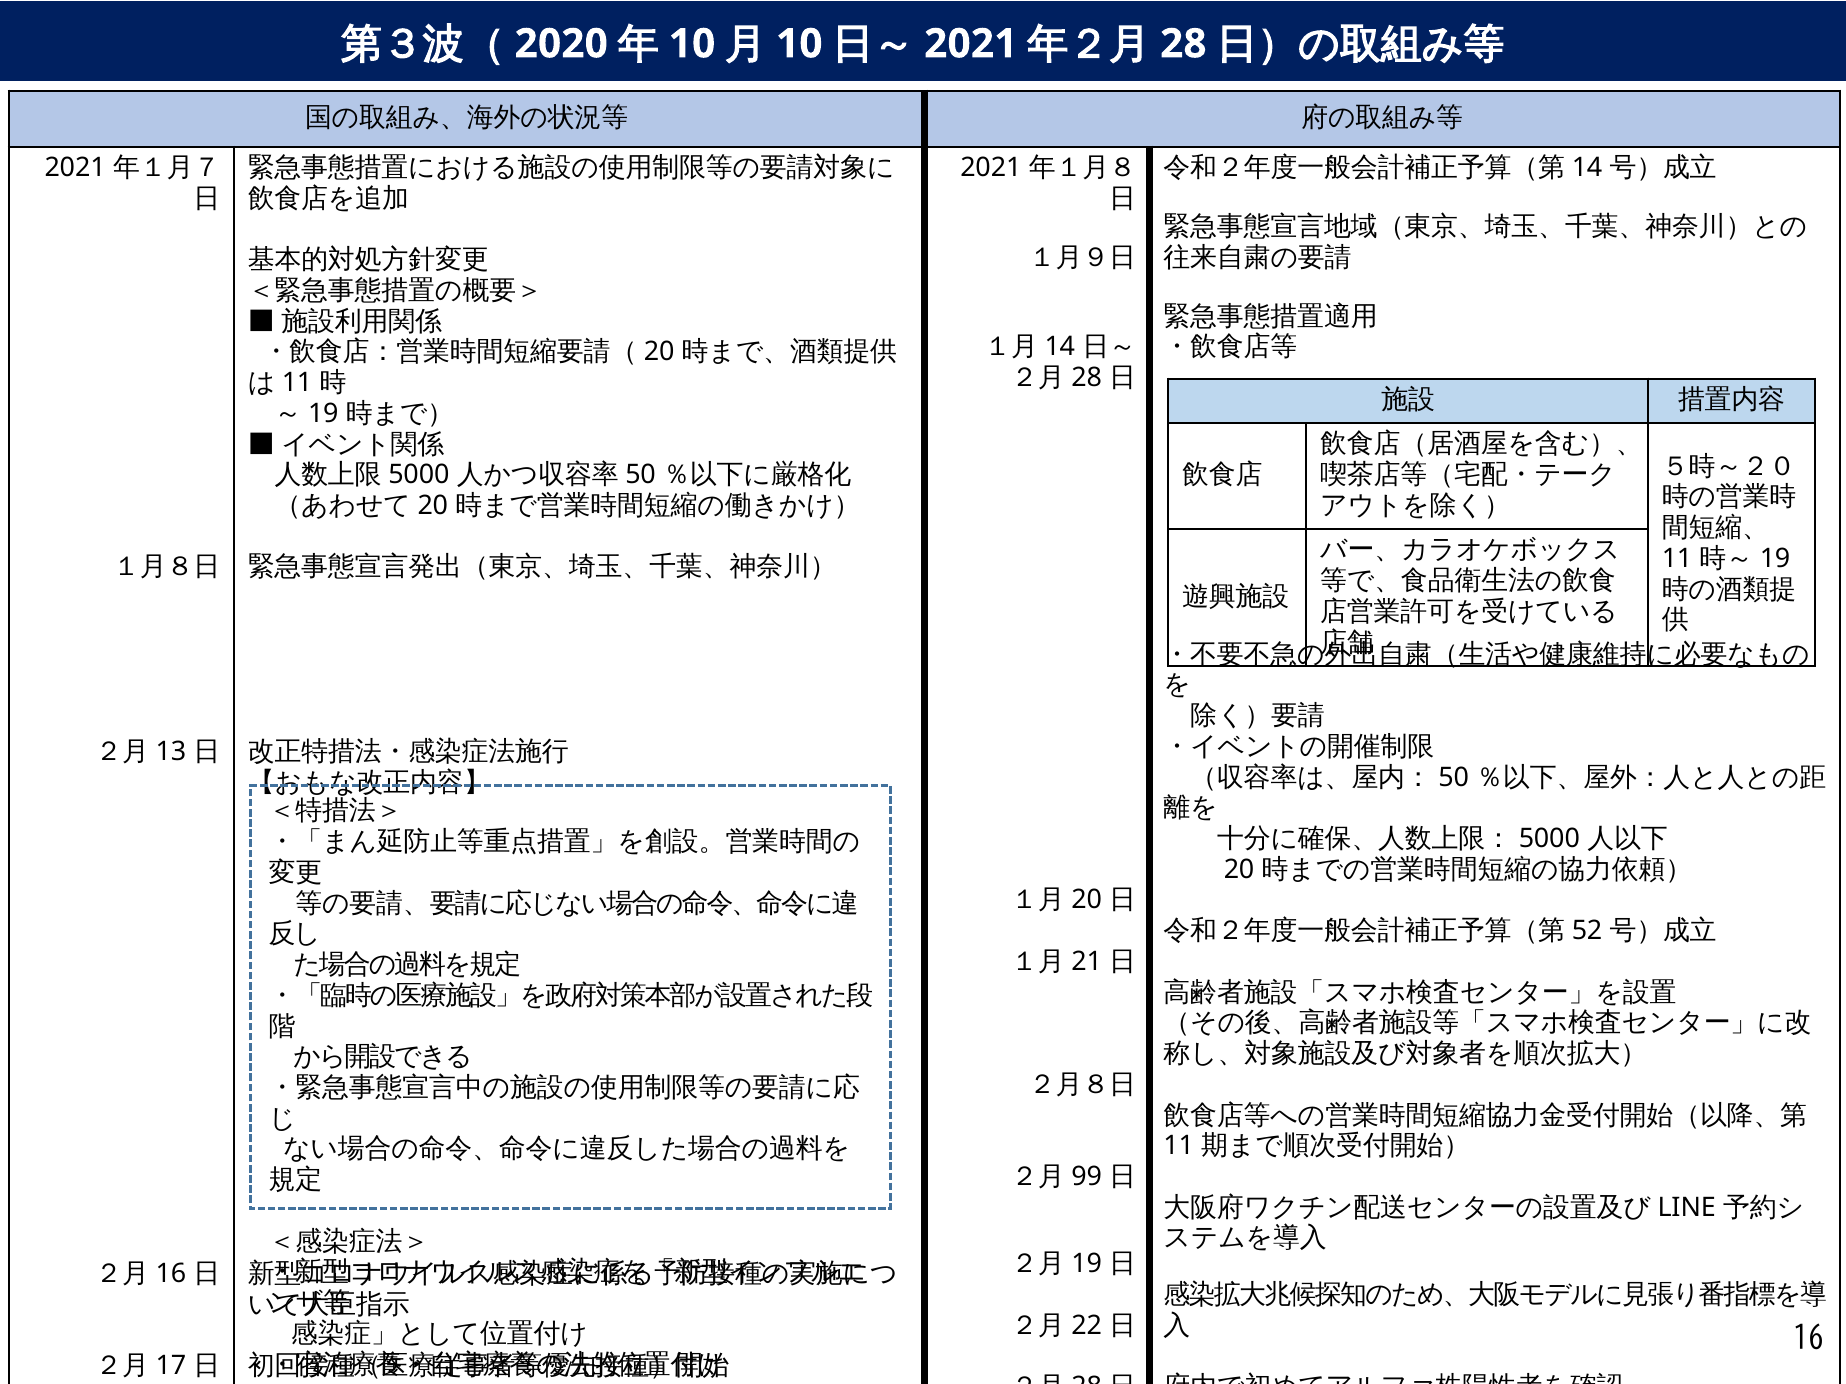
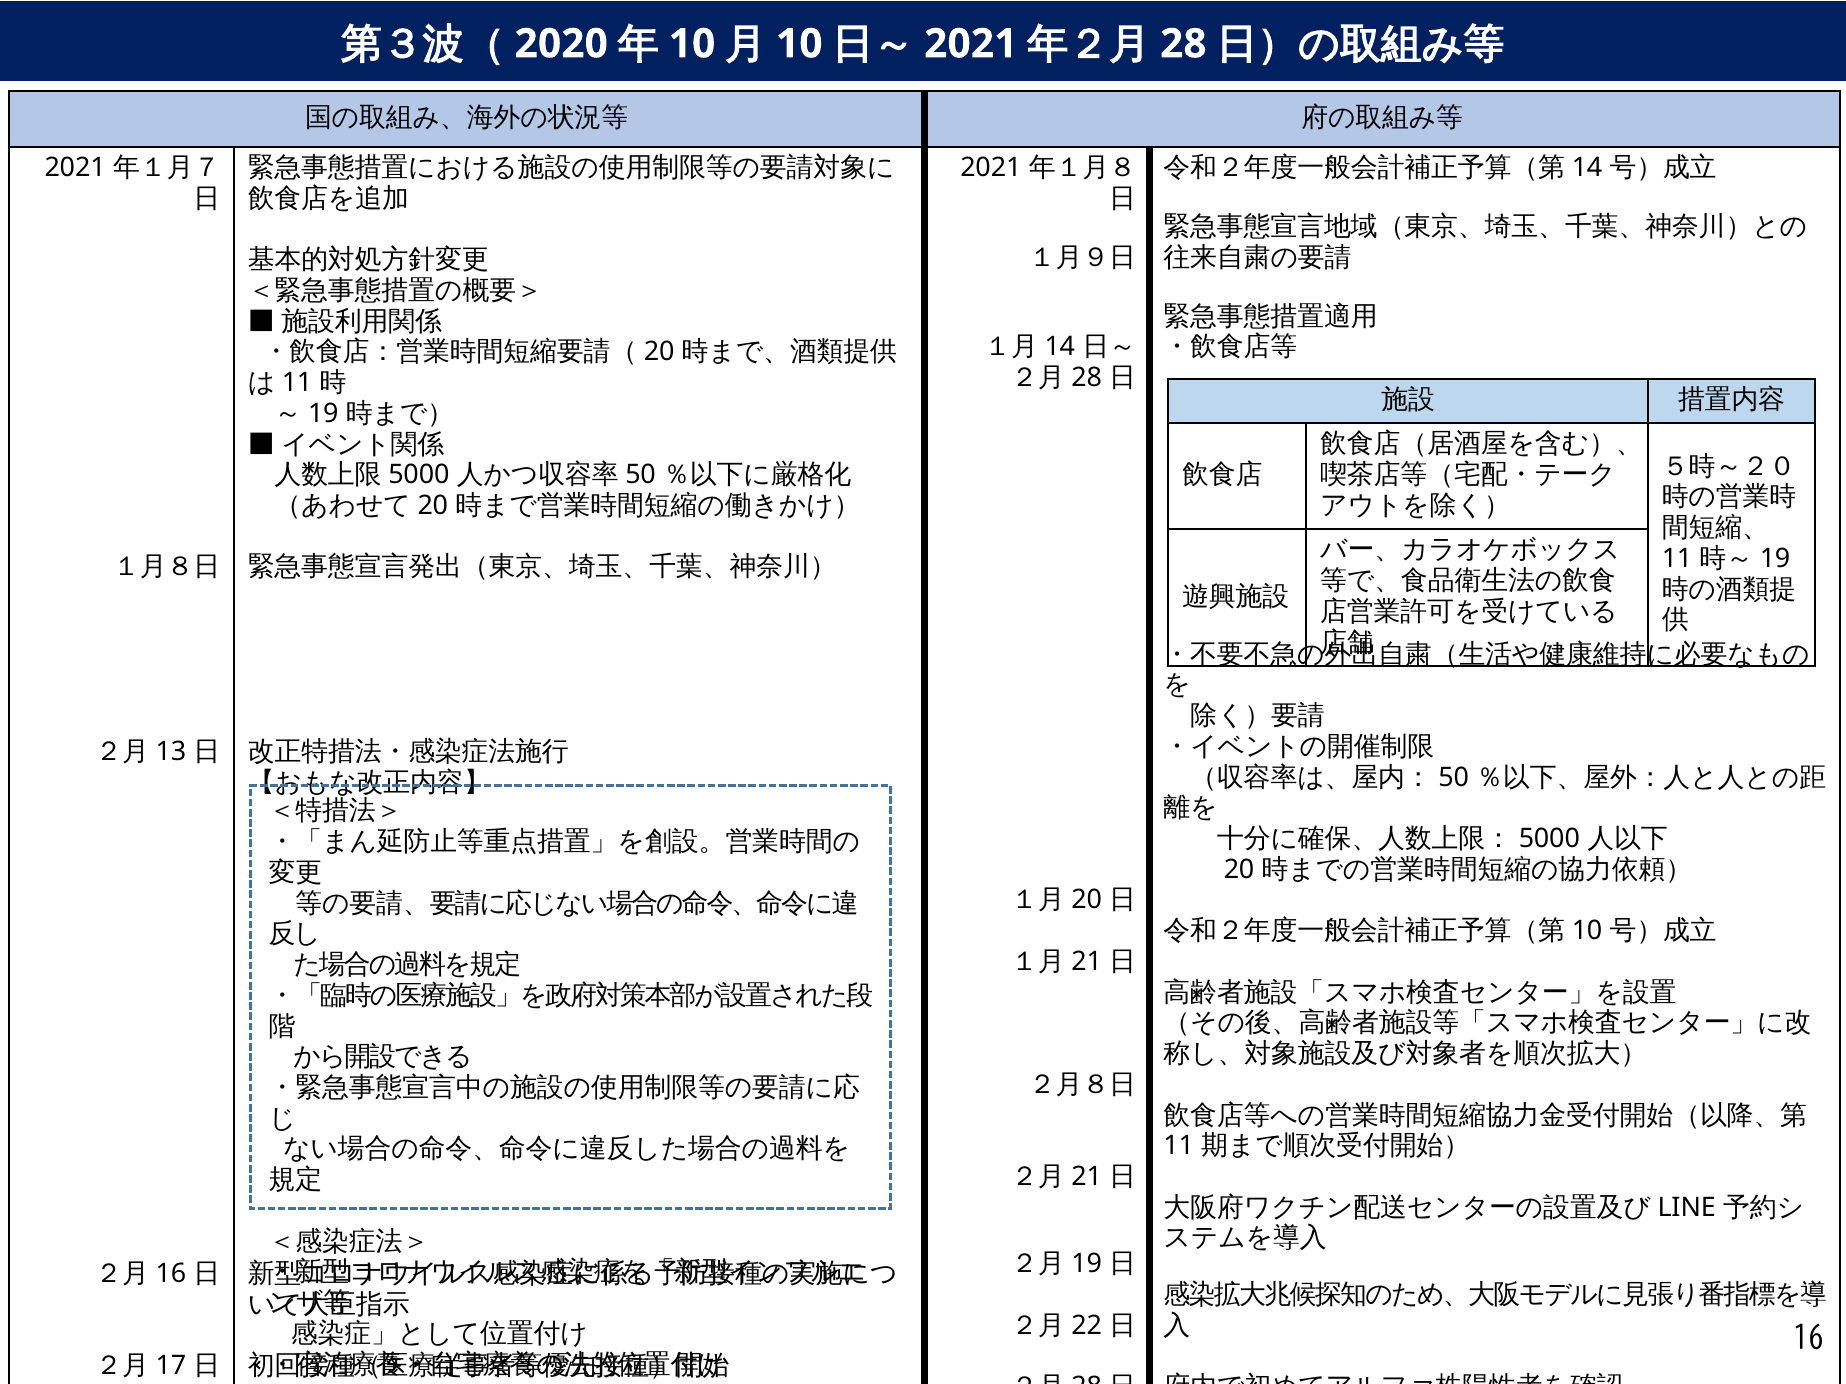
52: 52 -> 10 (1587, 931)
99: 99 -> 21 (1087, 1177)
